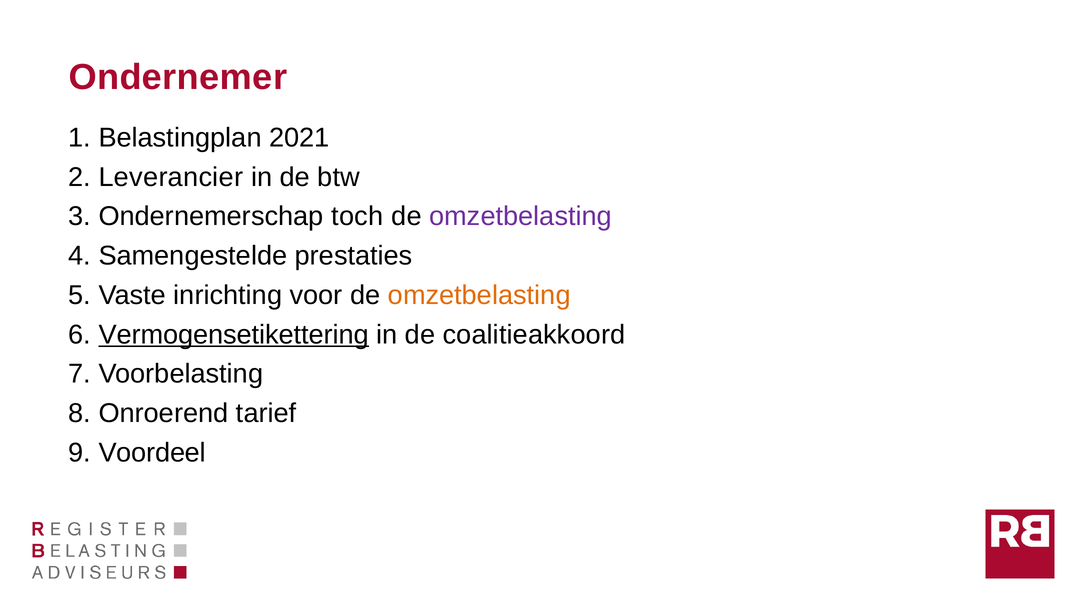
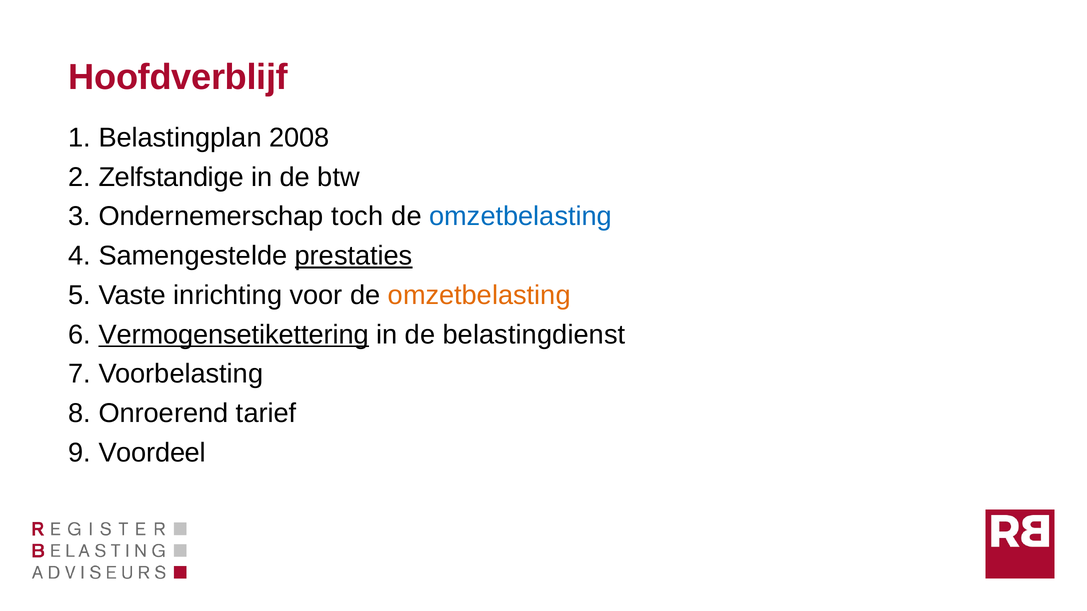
Ondernemer: Ondernemer -> Hoofdverblijf (178, 77)
2021: 2021 -> 2008 (299, 138)
Leverancier: Leverancier -> Zelfstandige (171, 177)
omzetbelasting colour: purple -> blue (521, 217)
prestaties underline: none -> present (354, 256)
coalitieakkoord: coalitieakkoord -> belastingdienst (534, 335)
